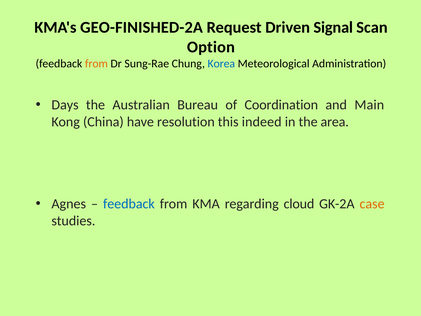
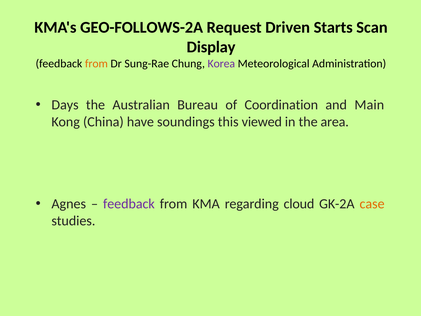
GEO-FINISHED-2A: GEO-FINISHED-2A -> GEO-FOLLOWS-2A (142, 27)
Signal: Signal -> Starts (333, 27)
Option: Option -> Display (211, 47)
Korea colour: blue -> purple (221, 64)
resolution: resolution -> soundings (186, 122)
indeed: indeed -> viewed (262, 122)
feedback colour: blue -> purple (129, 204)
